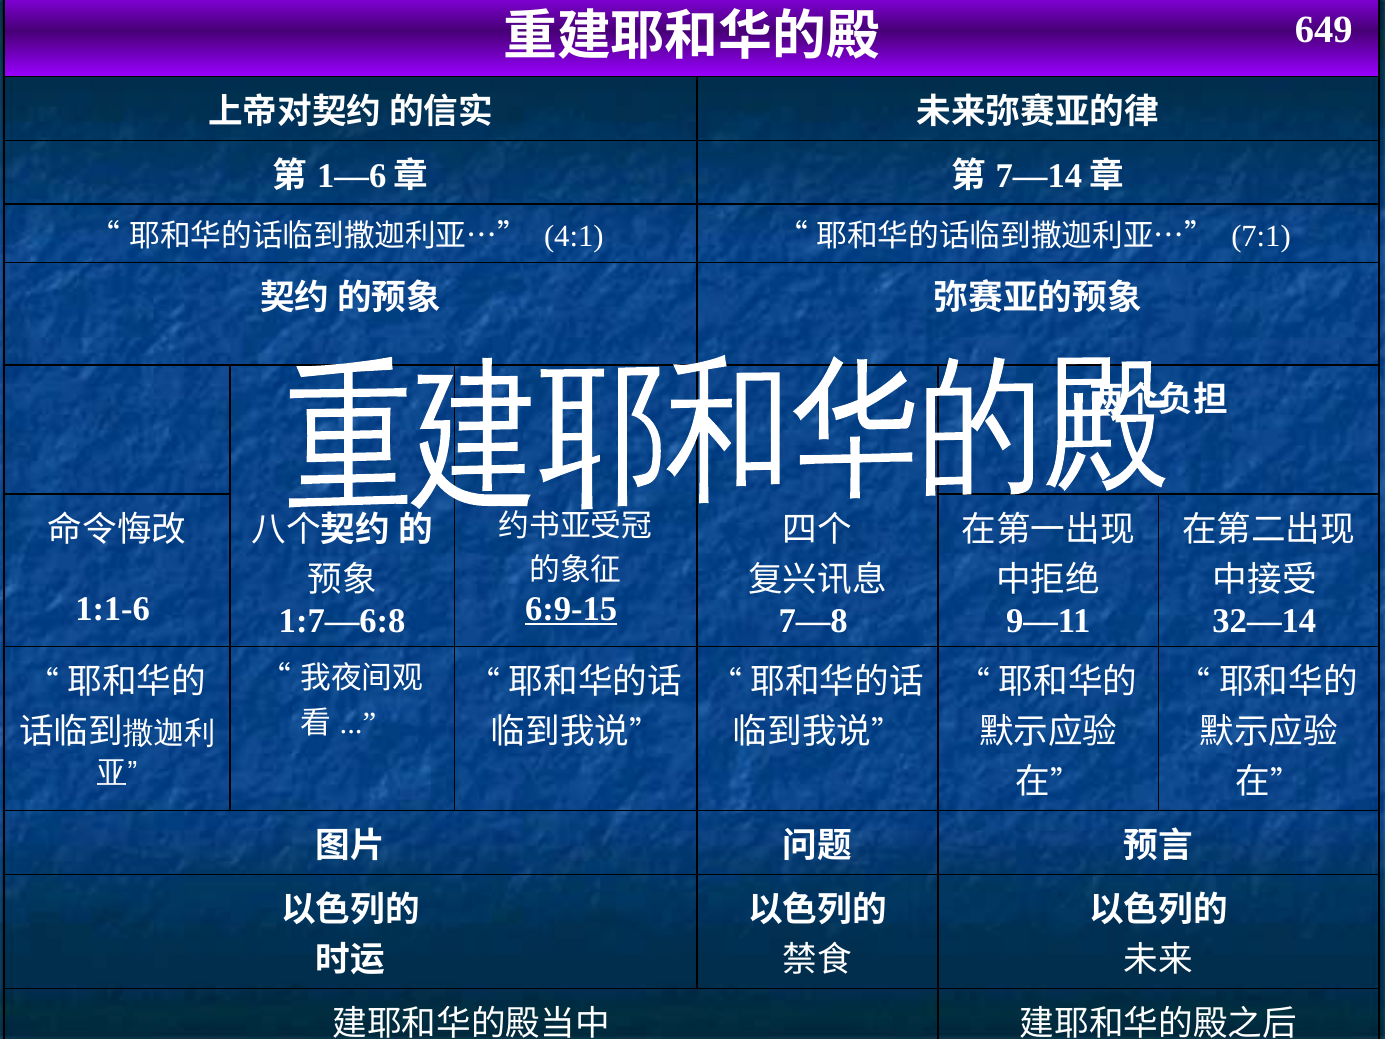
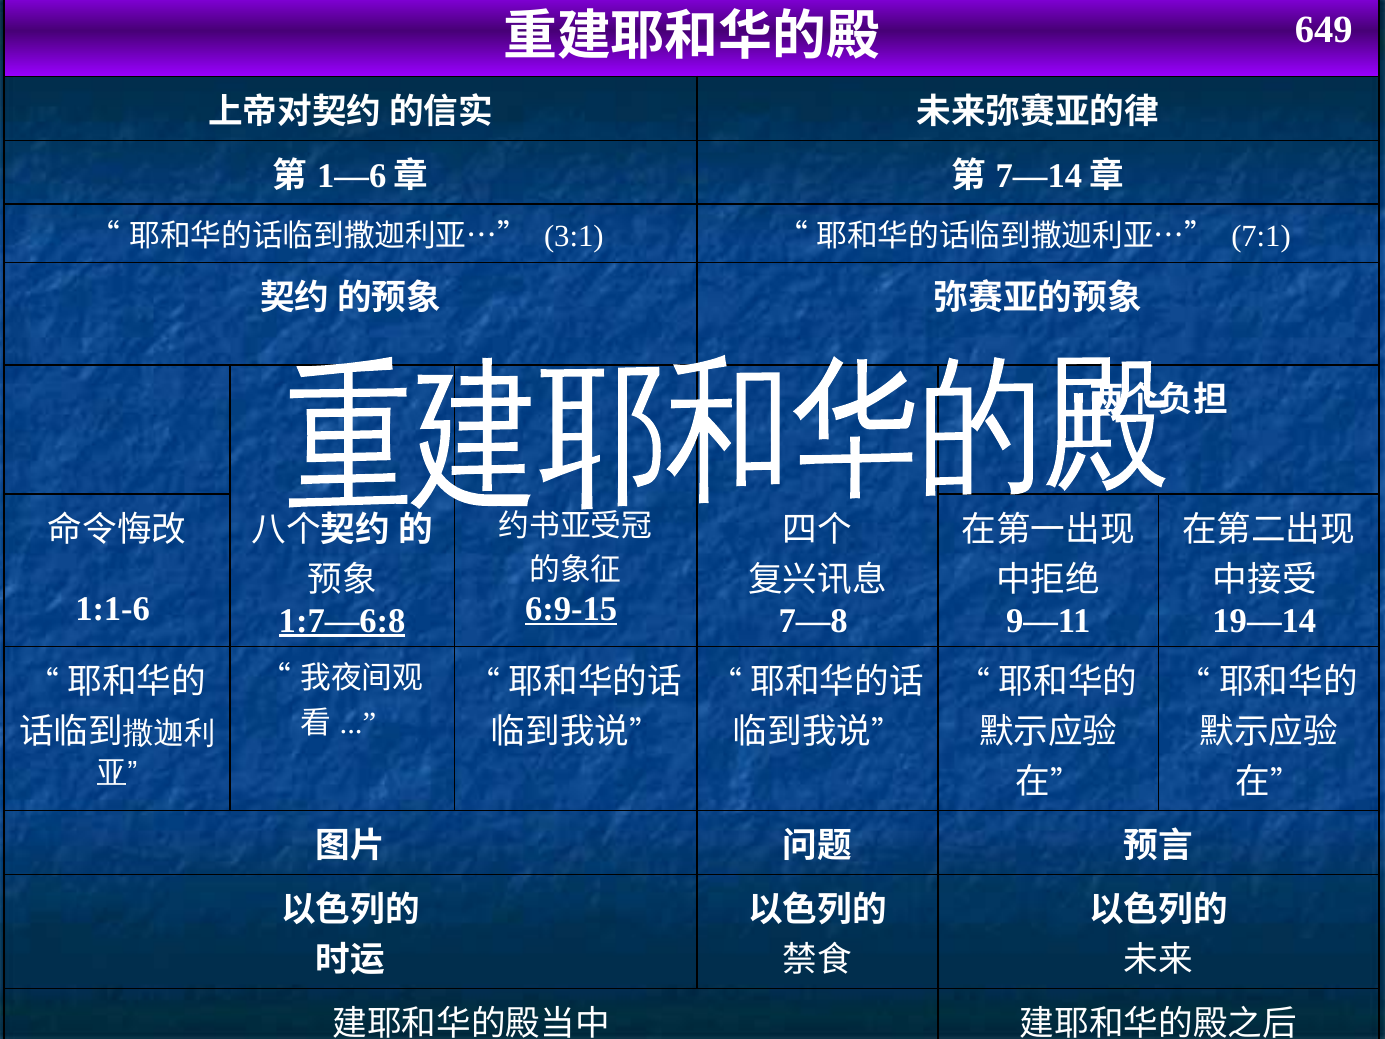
4:1: 4:1 -> 3:1 (574, 237)
1:7—6:8 underline: none -> present (342, 620)
32—14: 32—14 -> 19—14 (1264, 620)
